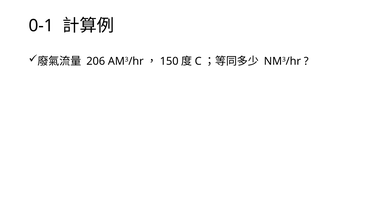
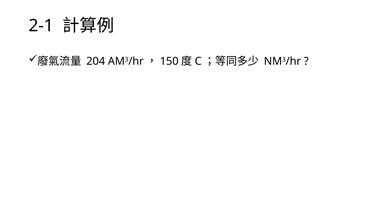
0-1: 0-1 -> 2-1 (41, 26)
206: 206 -> 204 (96, 61)
